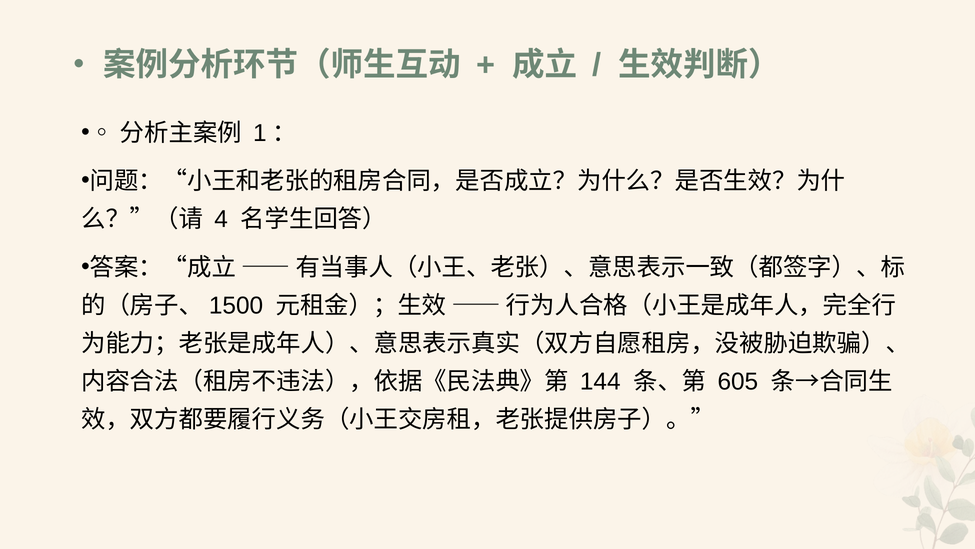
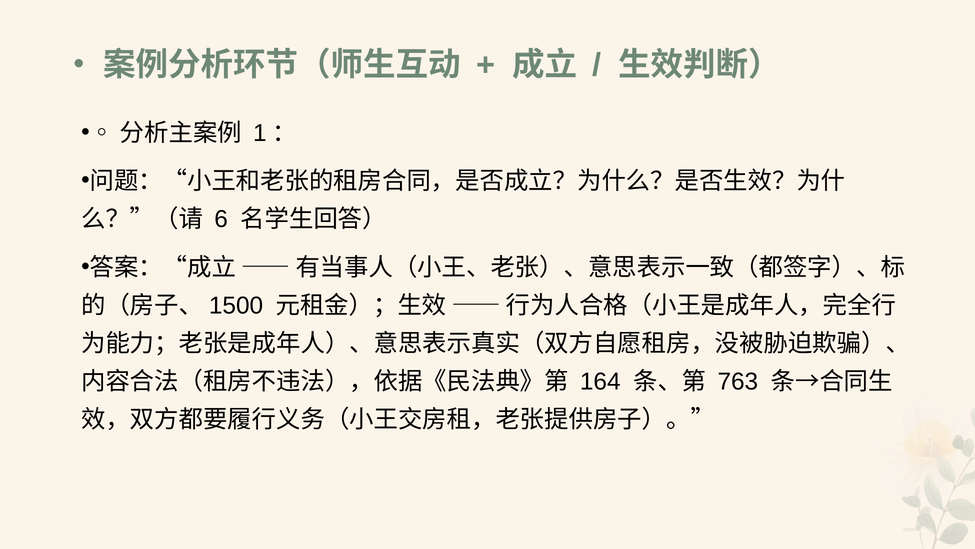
4: 4 -> 6 (221, 219)
144: 144 -> 164 (600, 381)
605: 605 -> 763 (738, 381)
